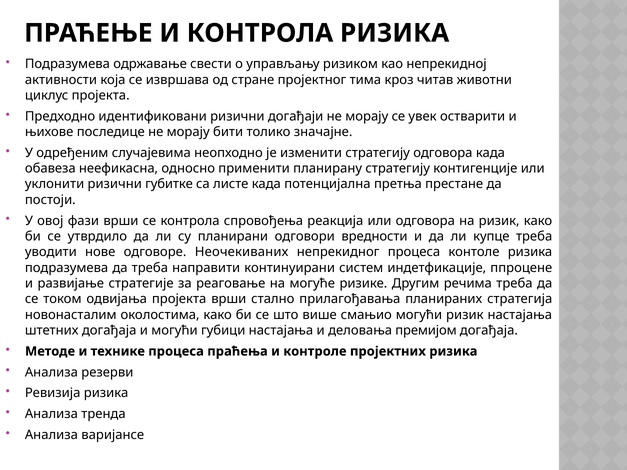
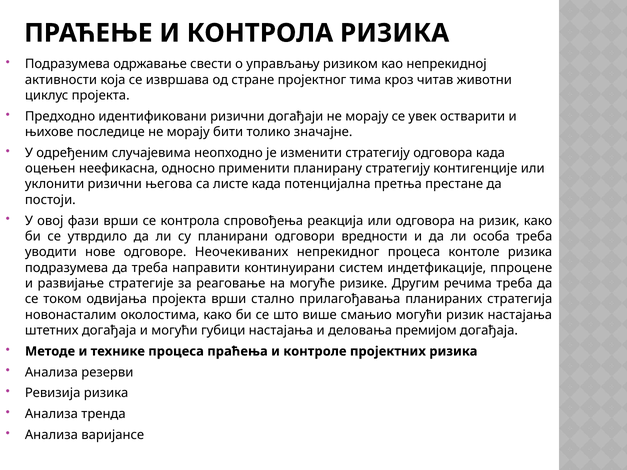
обавеза: обавеза -> оцењен (50, 169)
губитке: губитке -> његова (169, 184)
купце: купце -> особа (491, 237)
